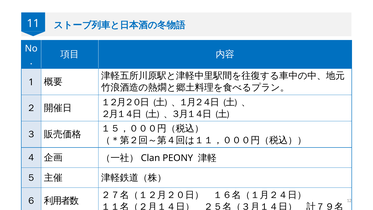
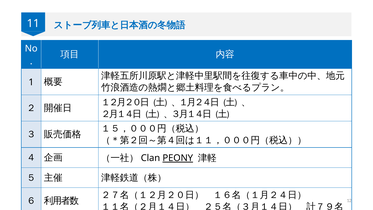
PEONY underline: none -> present (178, 158)
